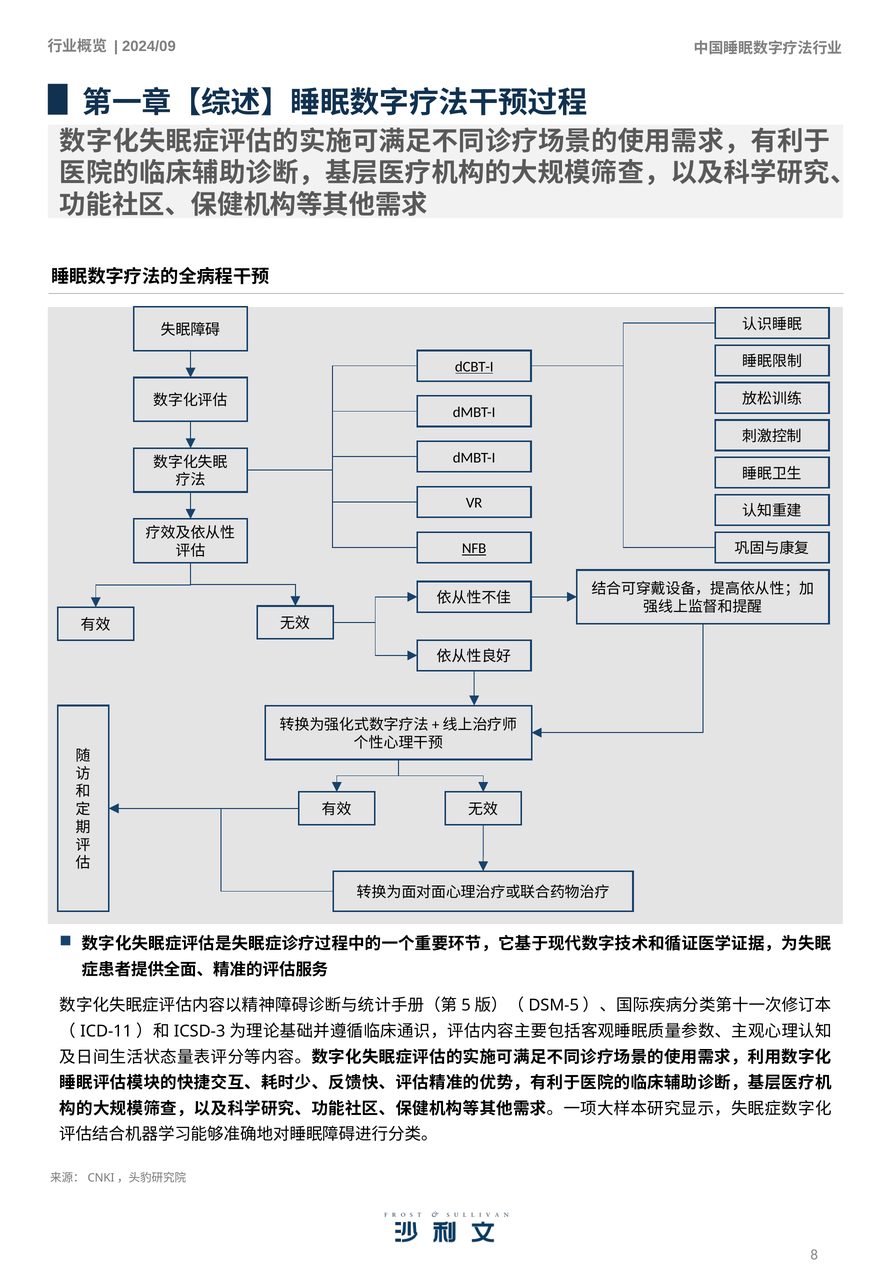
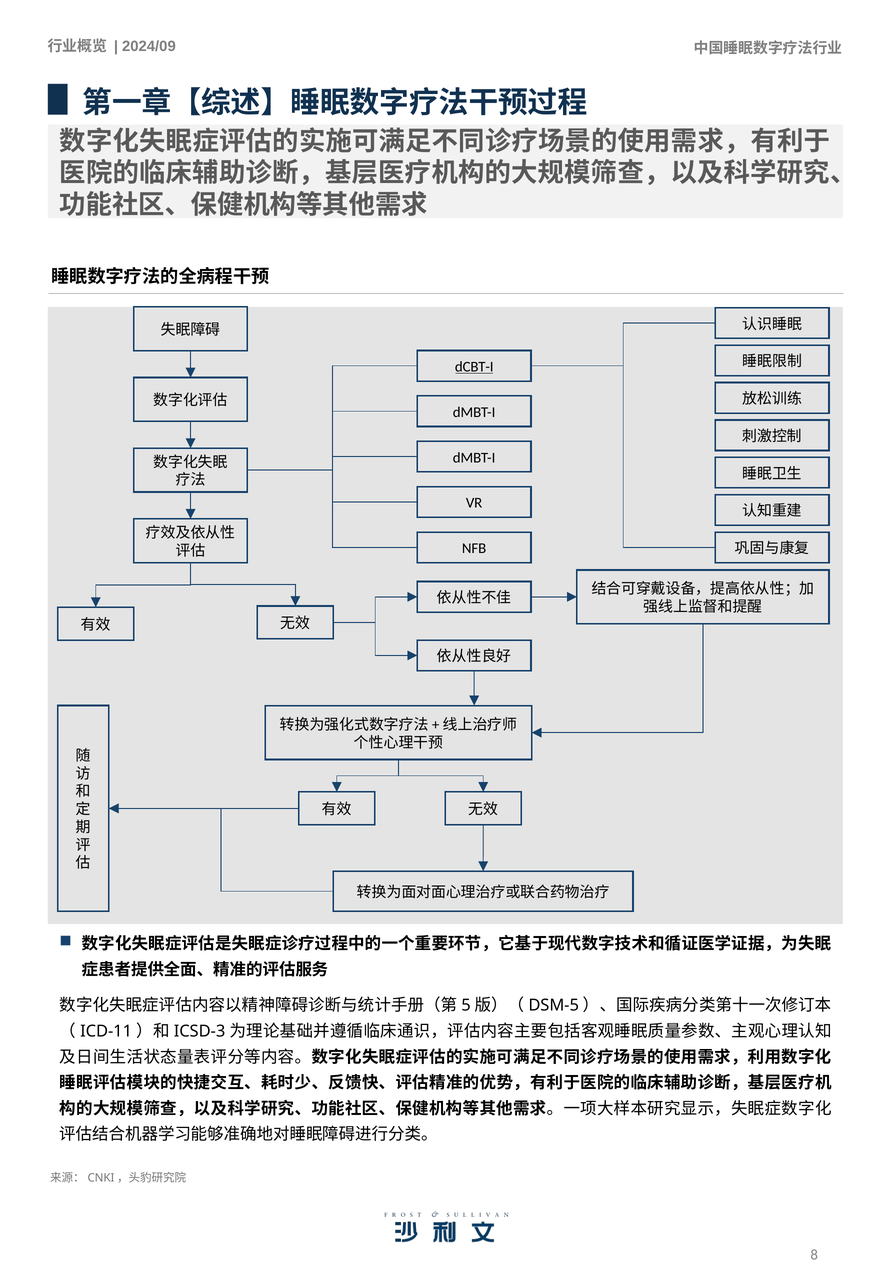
NFB underline: present -> none (474, 548)
